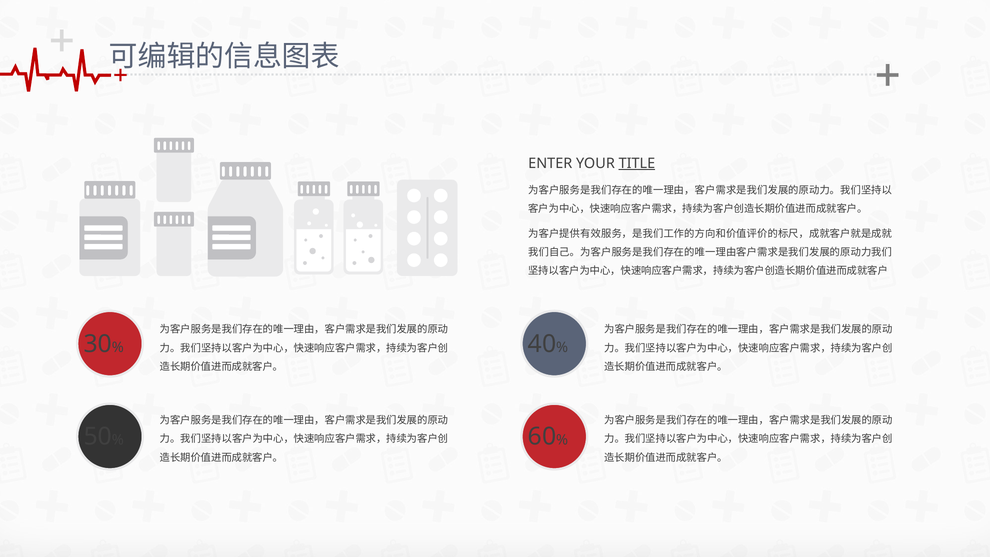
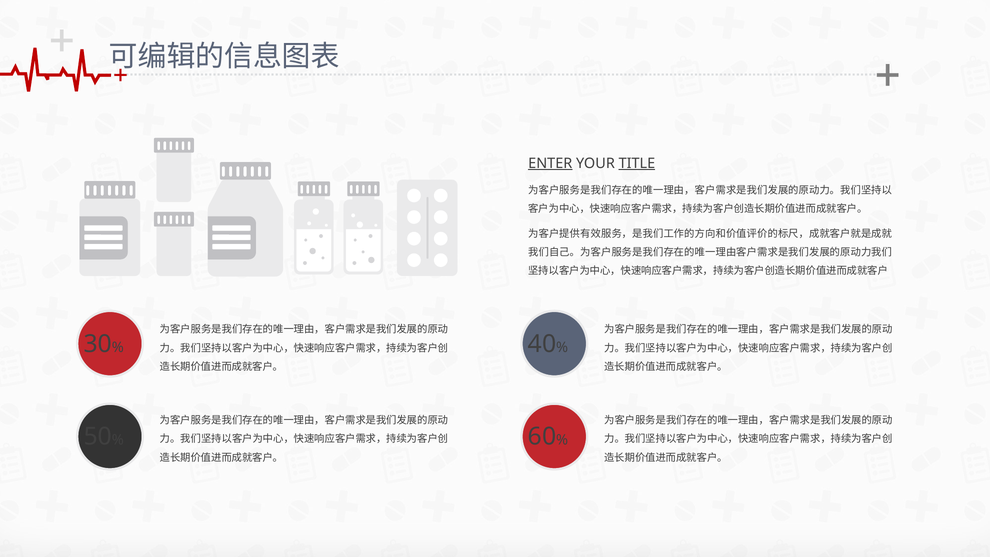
ENTER underline: none -> present (550, 163)
